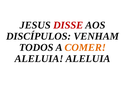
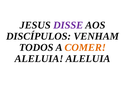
DISSE colour: red -> purple (68, 25)
